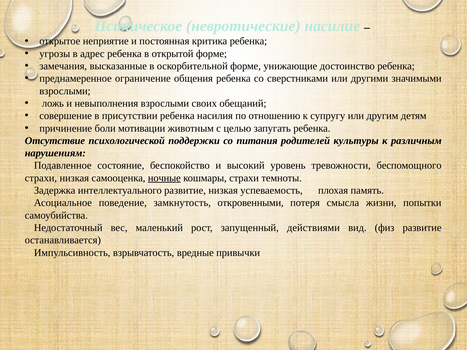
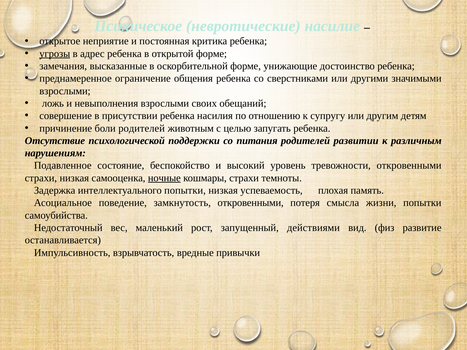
угрозы underline: none -> present (55, 54)
боли мотивации: мотивации -> родителей (142, 128)
культуры: культуры -> развитии (356, 141)
тревожности беспомощного: беспомощного -> откровенными (409, 166)
интеллектуального развитие: развитие -> попытки (185, 191)
